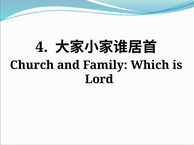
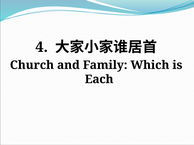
Lord: Lord -> Each (99, 80)
